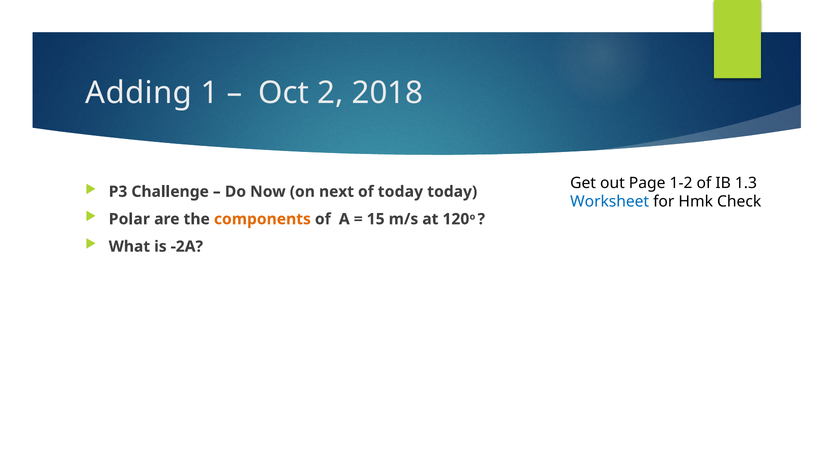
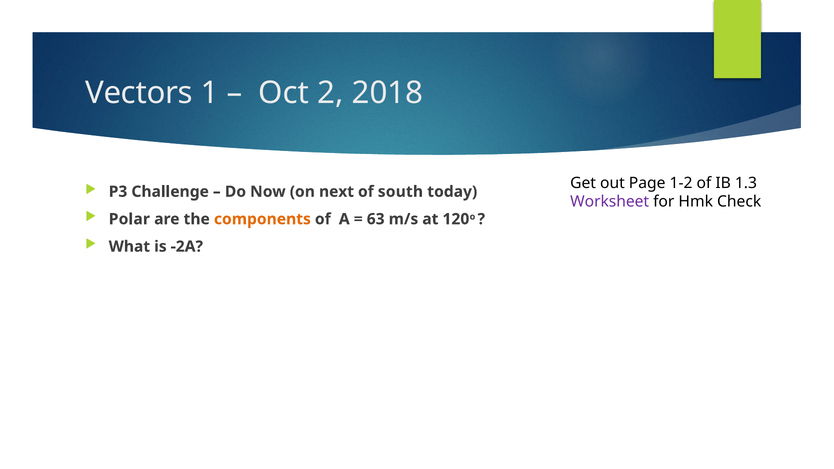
Adding: Adding -> Vectors (139, 93)
of today: today -> south (400, 192)
Worksheet colour: blue -> purple (610, 202)
15: 15 -> 63 (376, 219)
